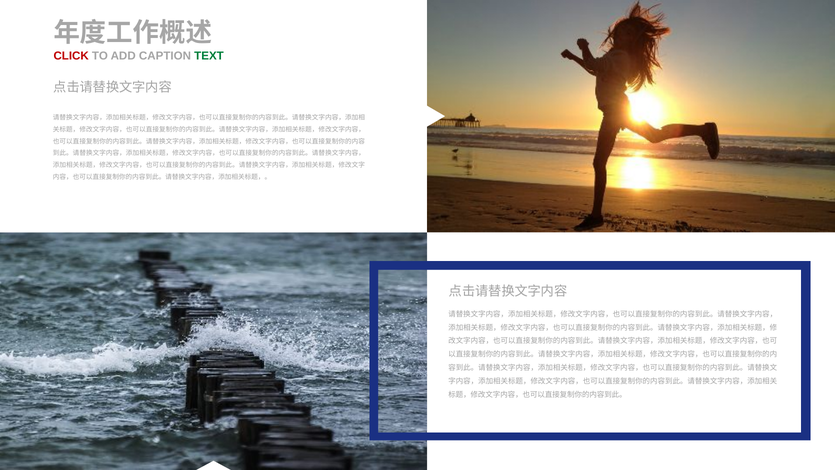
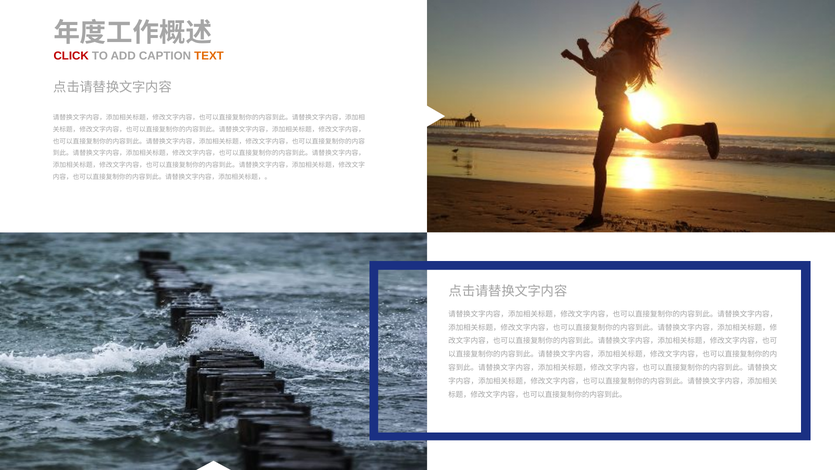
TEXT colour: green -> orange (209, 56)
